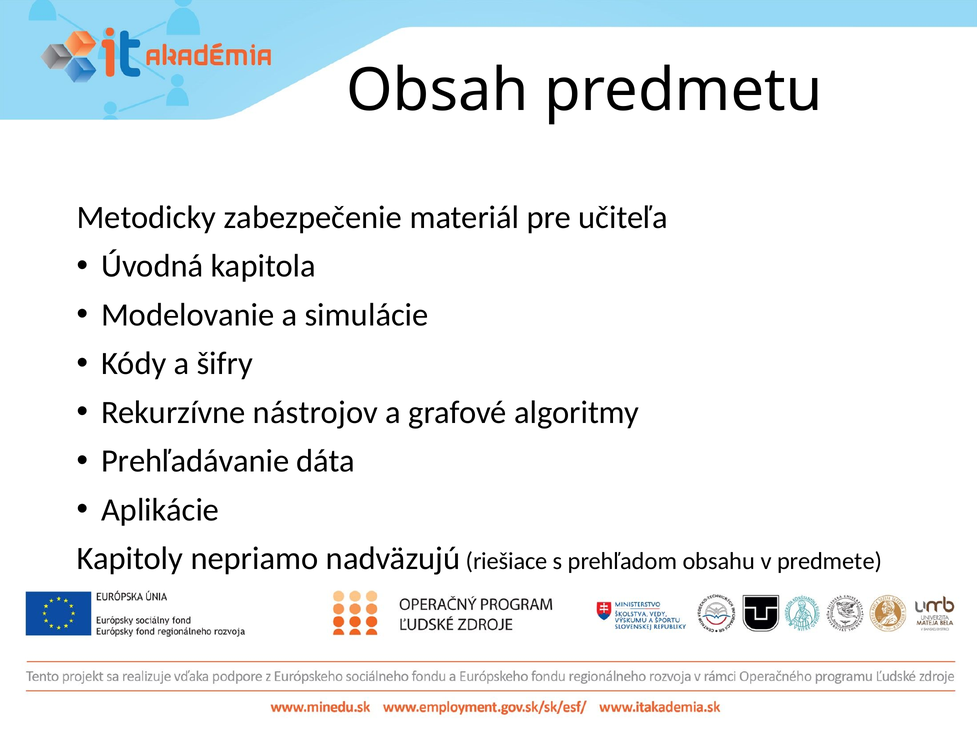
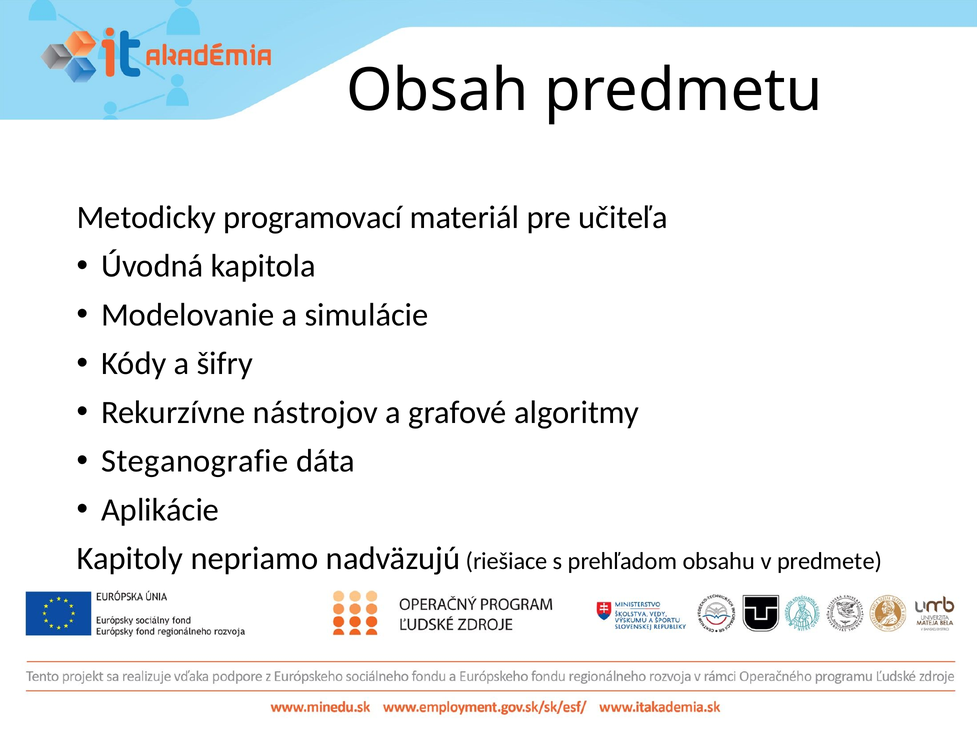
zabezpečenie: zabezpečenie -> programovací (313, 217)
Prehľadávanie: Prehľadávanie -> Steganografie (195, 461)
